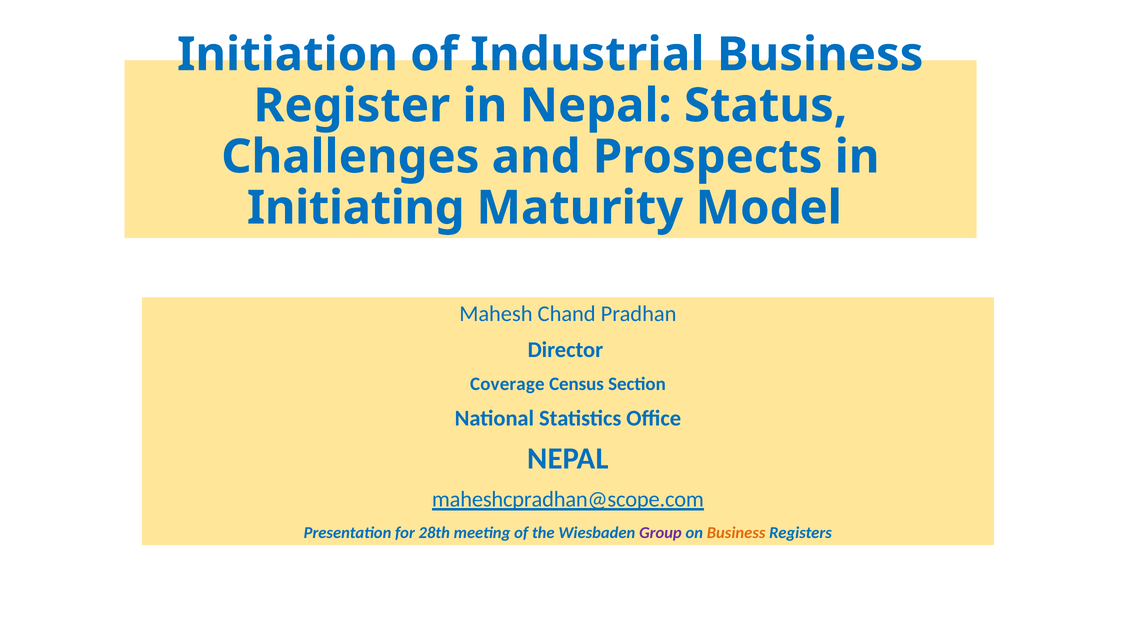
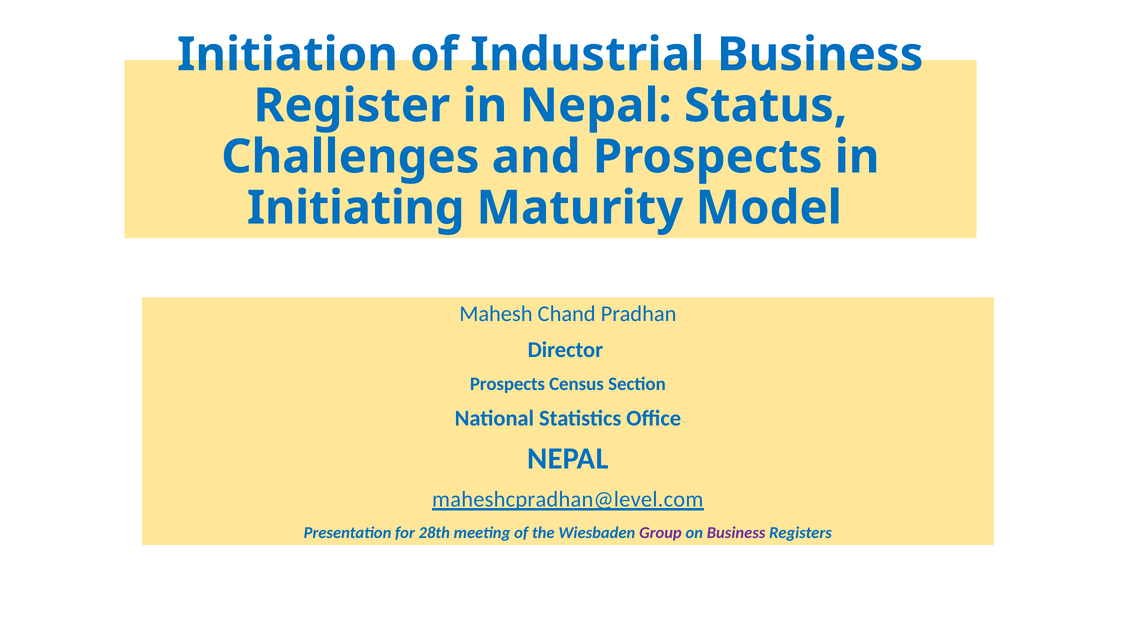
Coverage: Coverage -> Prospects (507, 384)
maheshcpradhan@scope.com: maheshcpradhan@scope.com -> maheshcpradhan@level.com (568, 500)
Business colour: orange -> purple (736, 533)
